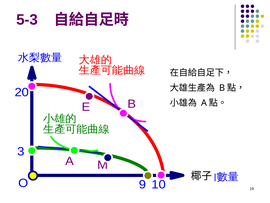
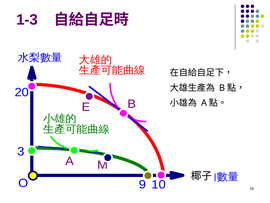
5-3: 5-3 -> 1-3 (27, 20)
